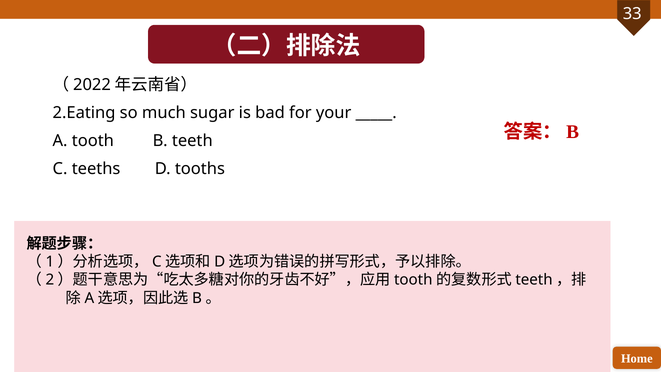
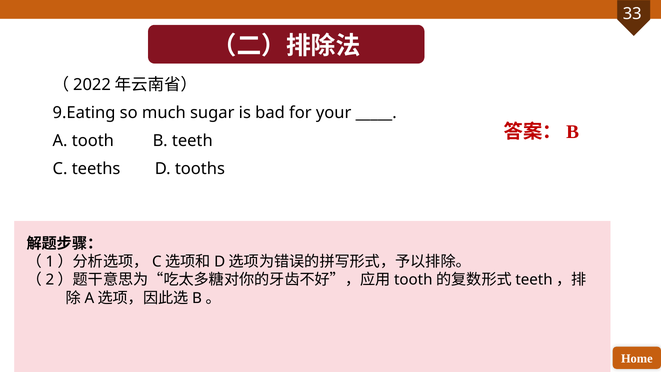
2.Eating: 2.Eating -> 9.Eating (84, 113)
